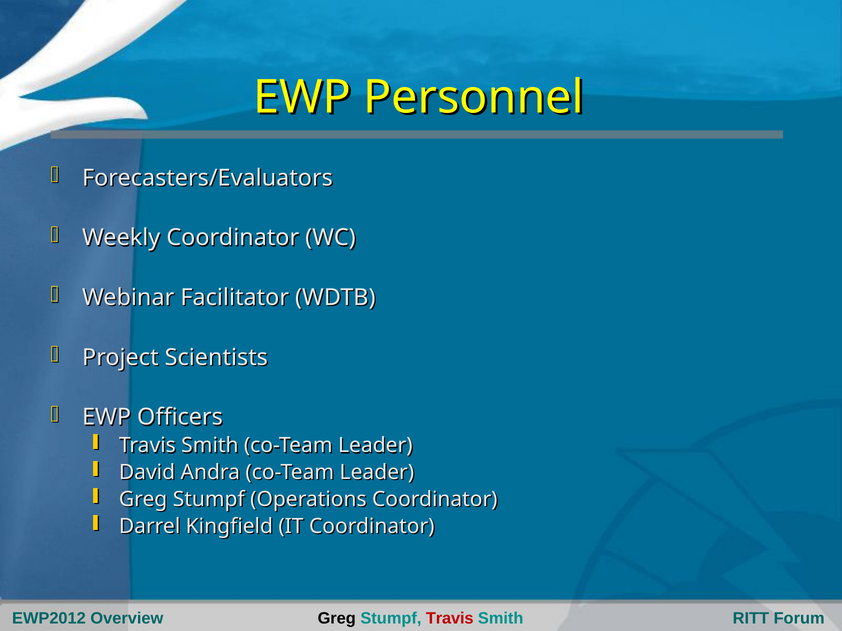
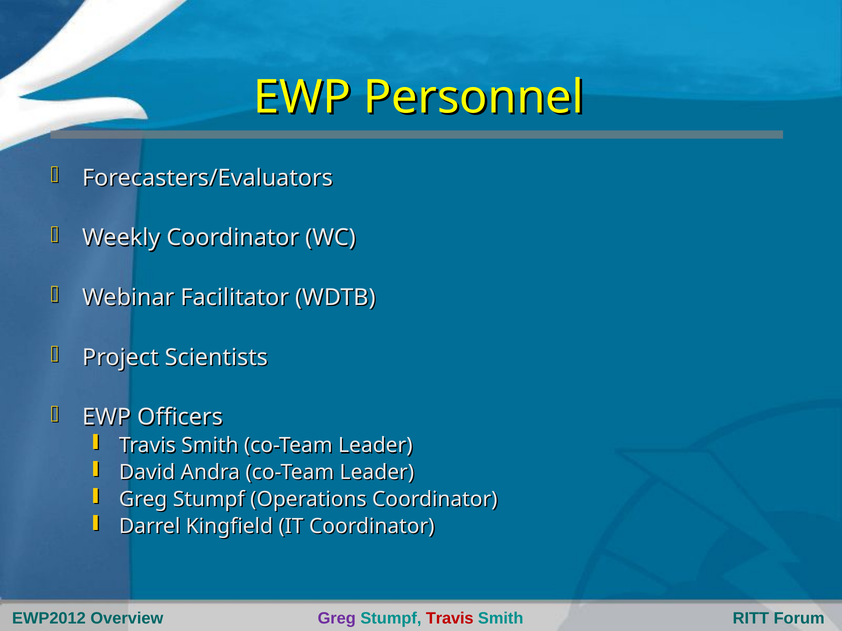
Greg colour: black -> purple (337, 619)
